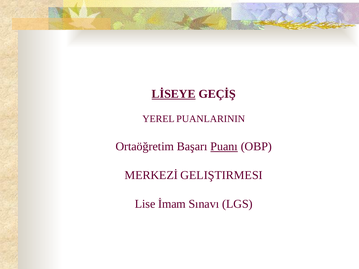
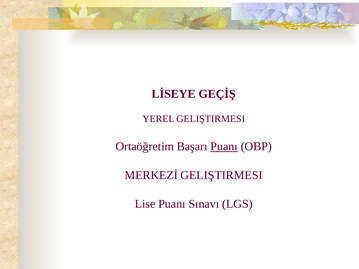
LİSEYE underline: present -> none (174, 94)
YEREL PUANLARININ: PUANLARININ -> GELIŞTIRMESI (211, 119)
Lise İmam: İmam -> Puanı (172, 204)
